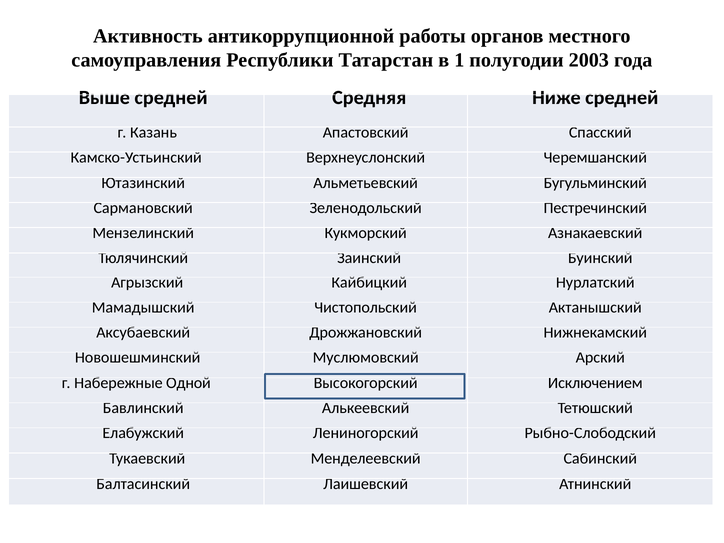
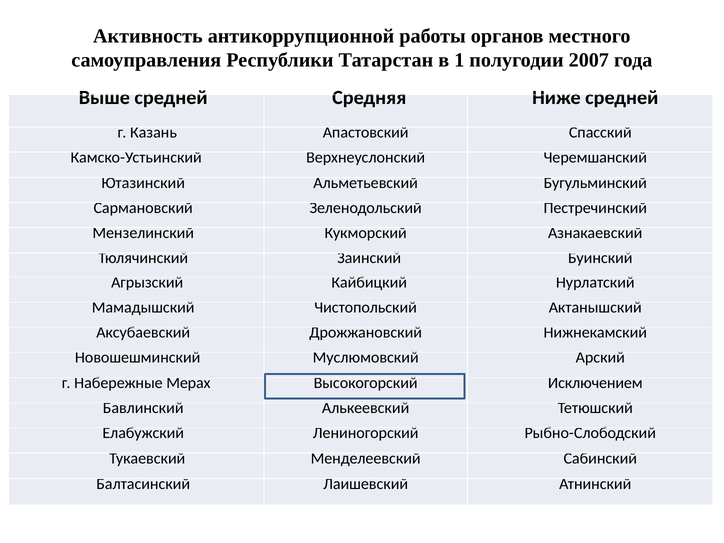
2003: 2003 -> 2007 (589, 60)
Одной: Одной -> Мерах (188, 383)
